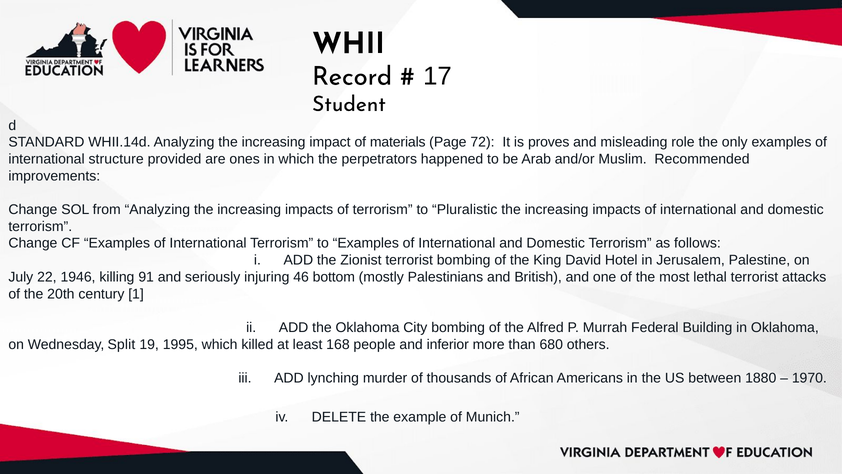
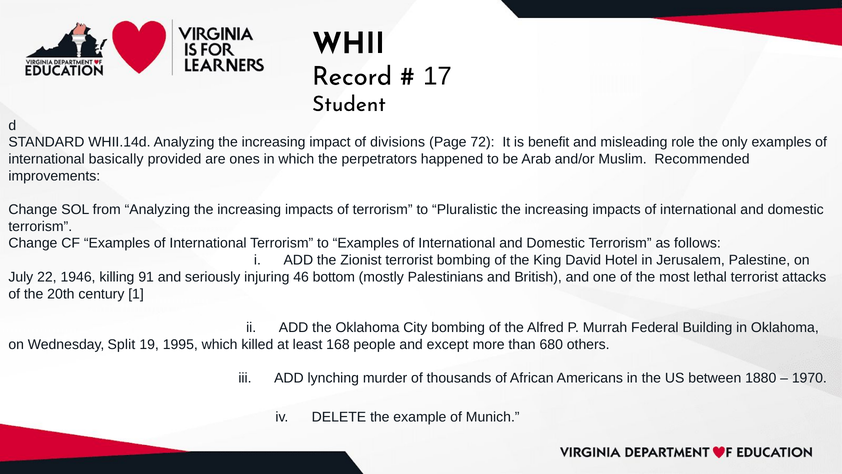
materials: materials -> divisions (398, 142)
proves: proves -> benefit (549, 142)
structure: structure -> basically (116, 159)
inferior: inferior -> except (448, 344)
